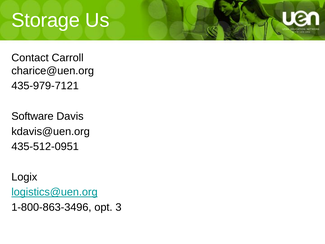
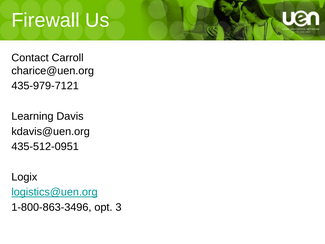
Storage: Storage -> Firewall (46, 20)
Software: Software -> Learning (32, 116)
